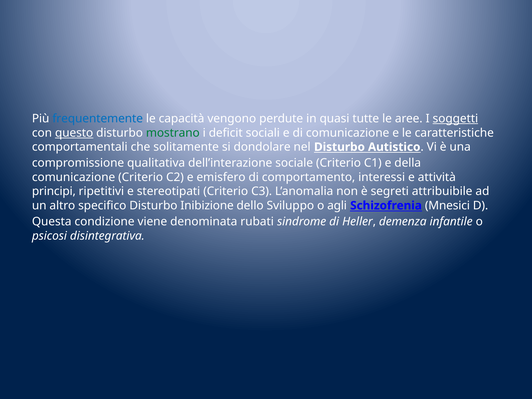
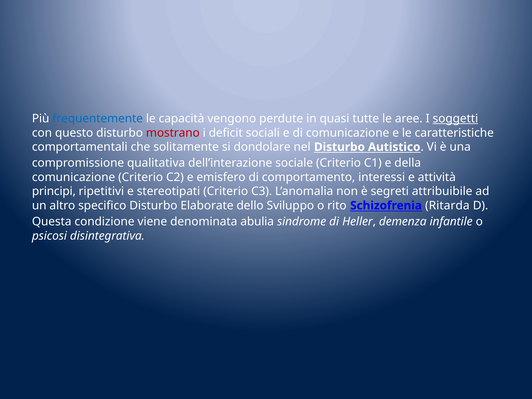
questo underline: present -> none (74, 133)
mostrano colour: green -> red (173, 133)
Inibizione: Inibizione -> Elaborate (207, 206)
agli: agli -> rito (337, 206)
Mnesici: Mnesici -> Ritarda (447, 206)
rubati: rubati -> abulia (257, 222)
